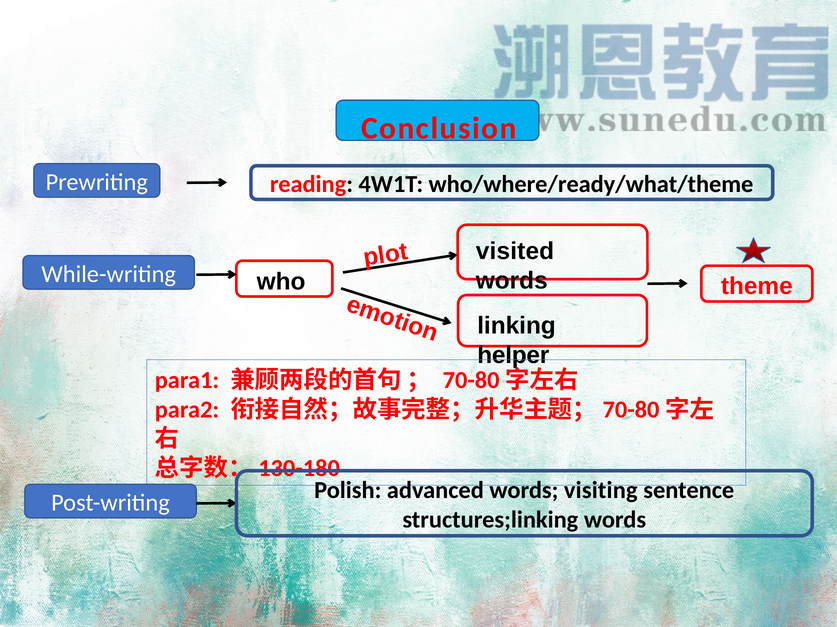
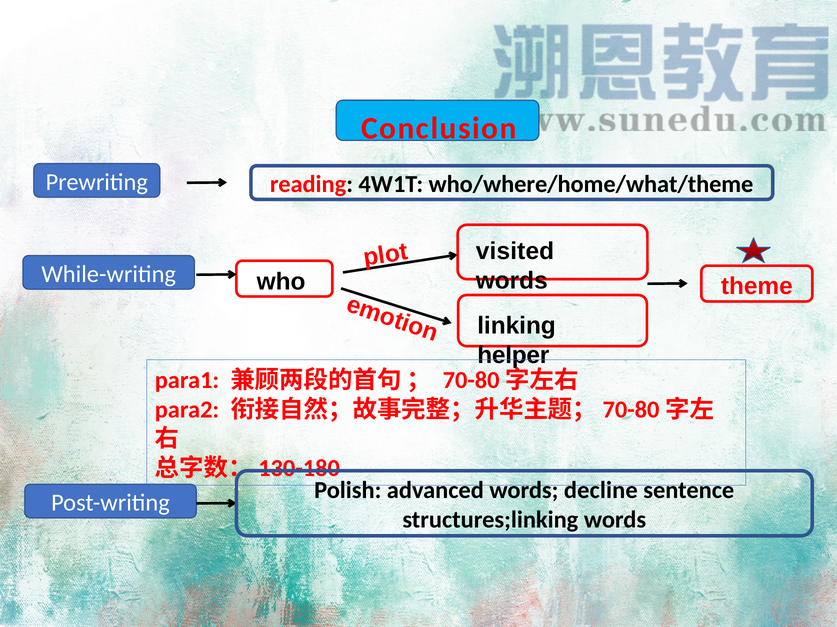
who/where/ready/what/theme: who/where/ready/what/theme -> who/where/home/what/theme (591, 184)
visiting: visiting -> decline (601, 491)
